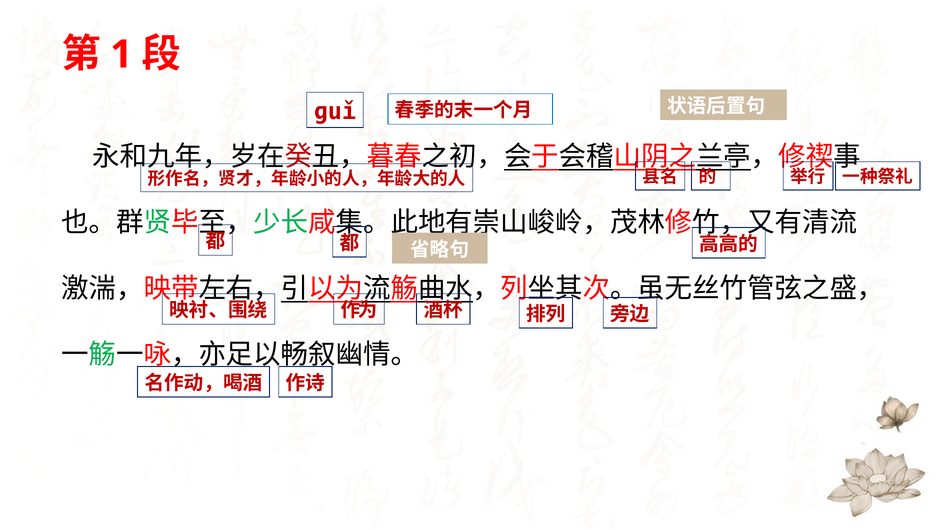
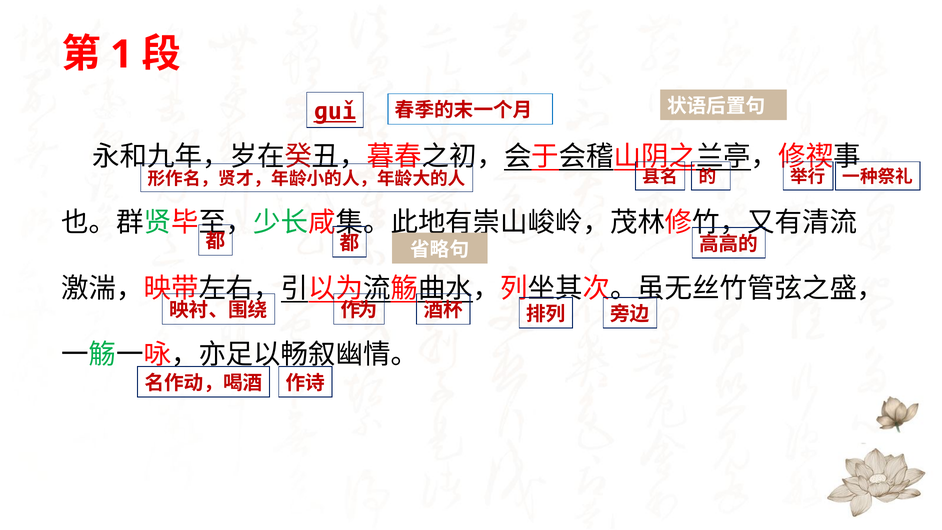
ɡuǐ underline: none -> present (335, 112)
